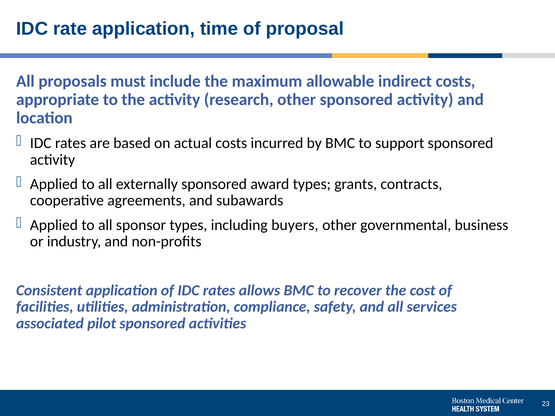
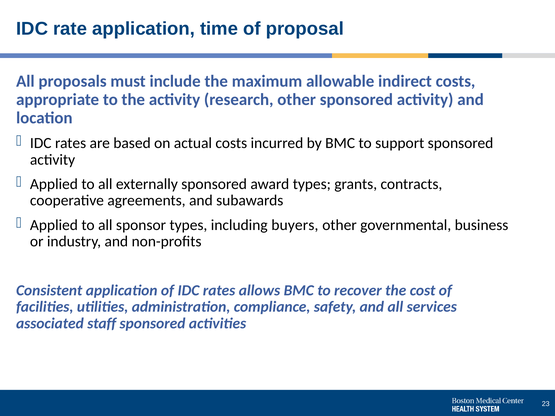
pilot: pilot -> staff (102, 324)
